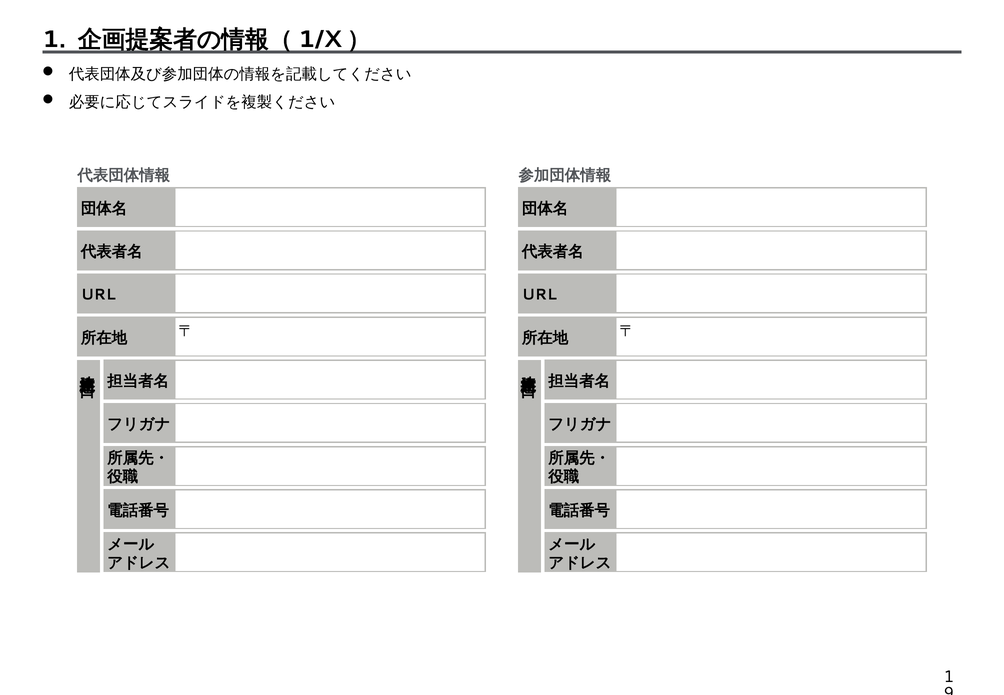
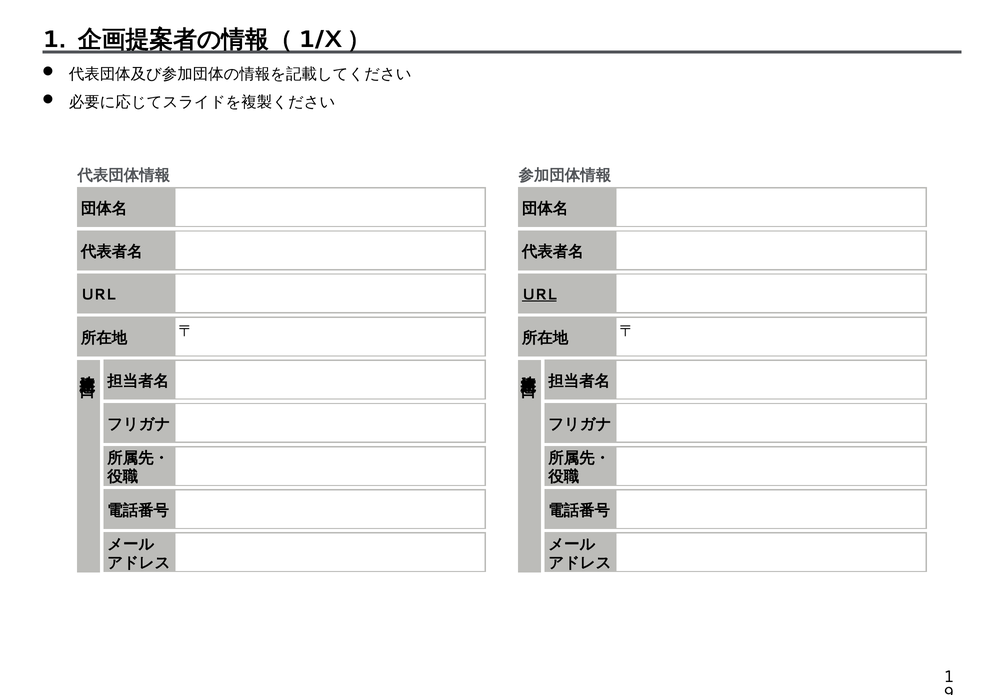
URL underline: none -> present (539, 295)
